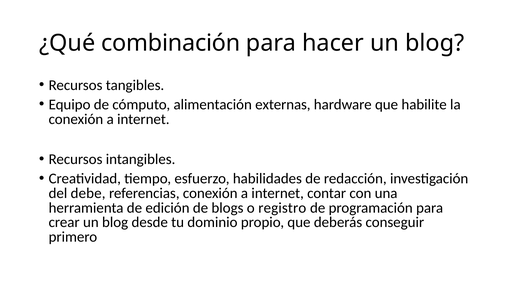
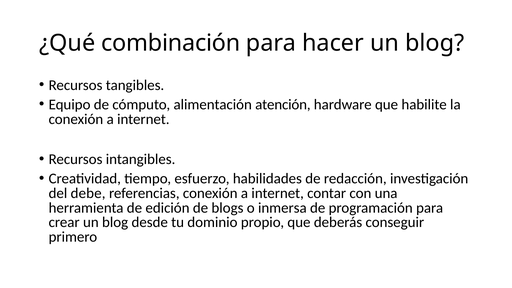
externas: externas -> atención (283, 105)
registro: registro -> inmersa (282, 208)
